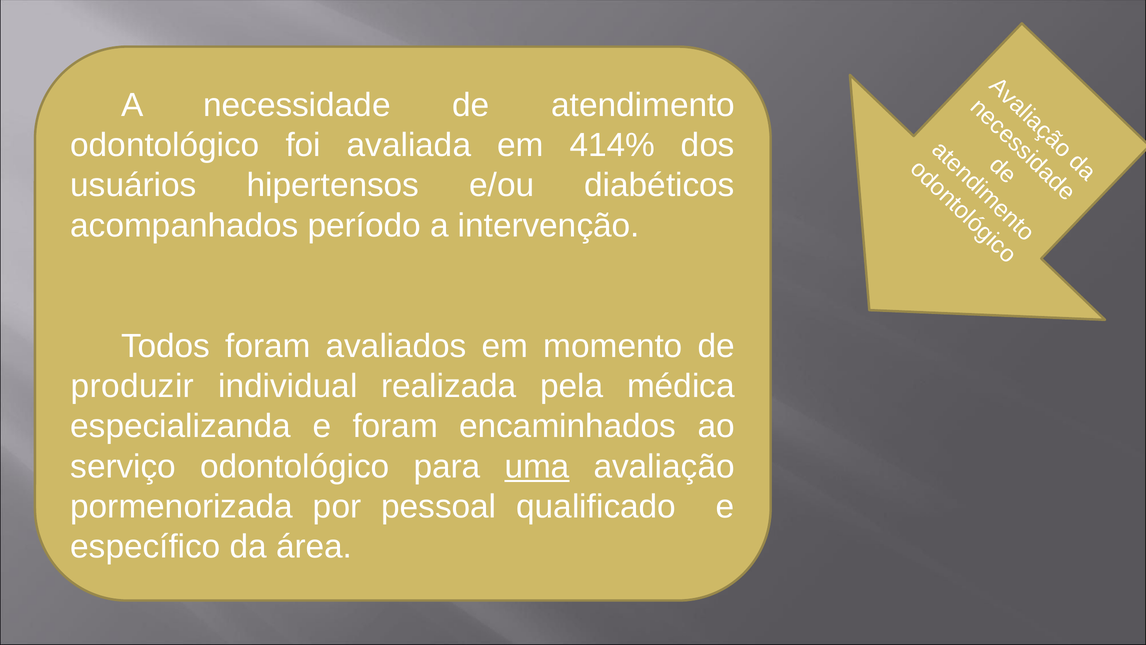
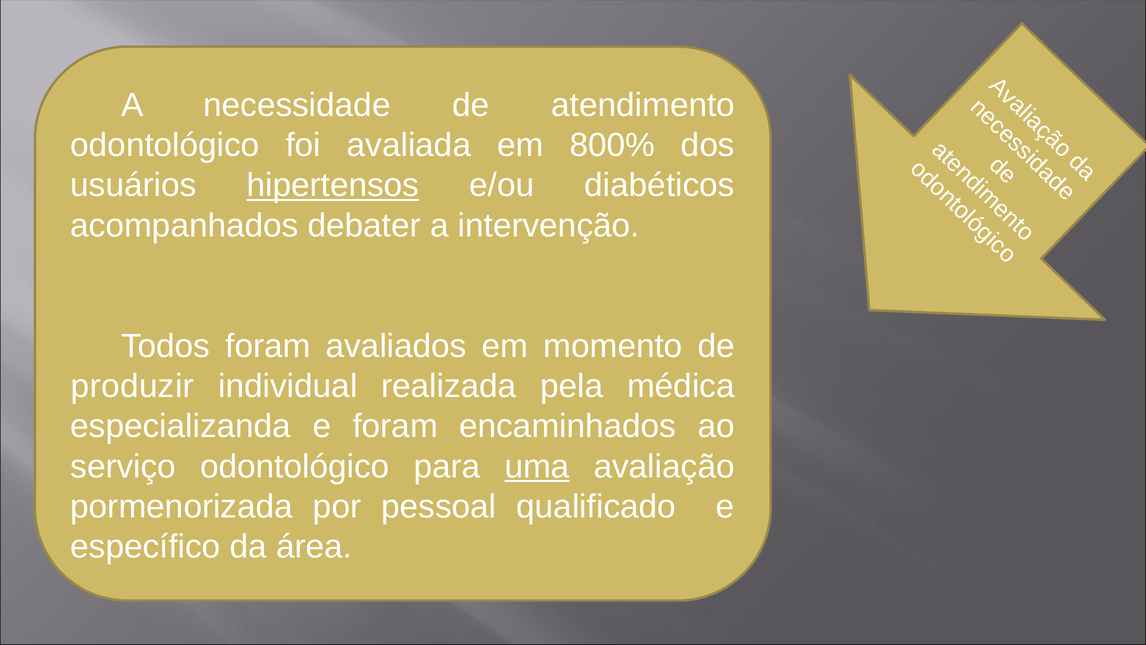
414%: 414% -> 800% (612, 145)
hipertensos underline: none -> present (333, 185)
período: período -> debater (364, 225)
